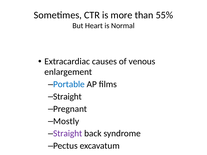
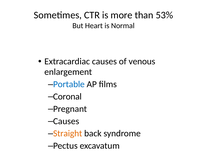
55%: 55% -> 53% (164, 15)
Straight: Straight -> Coronal (67, 97)
Mostly: Mostly -> Causes (66, 121)
Straight colour: purple -> orange (68, 134)
